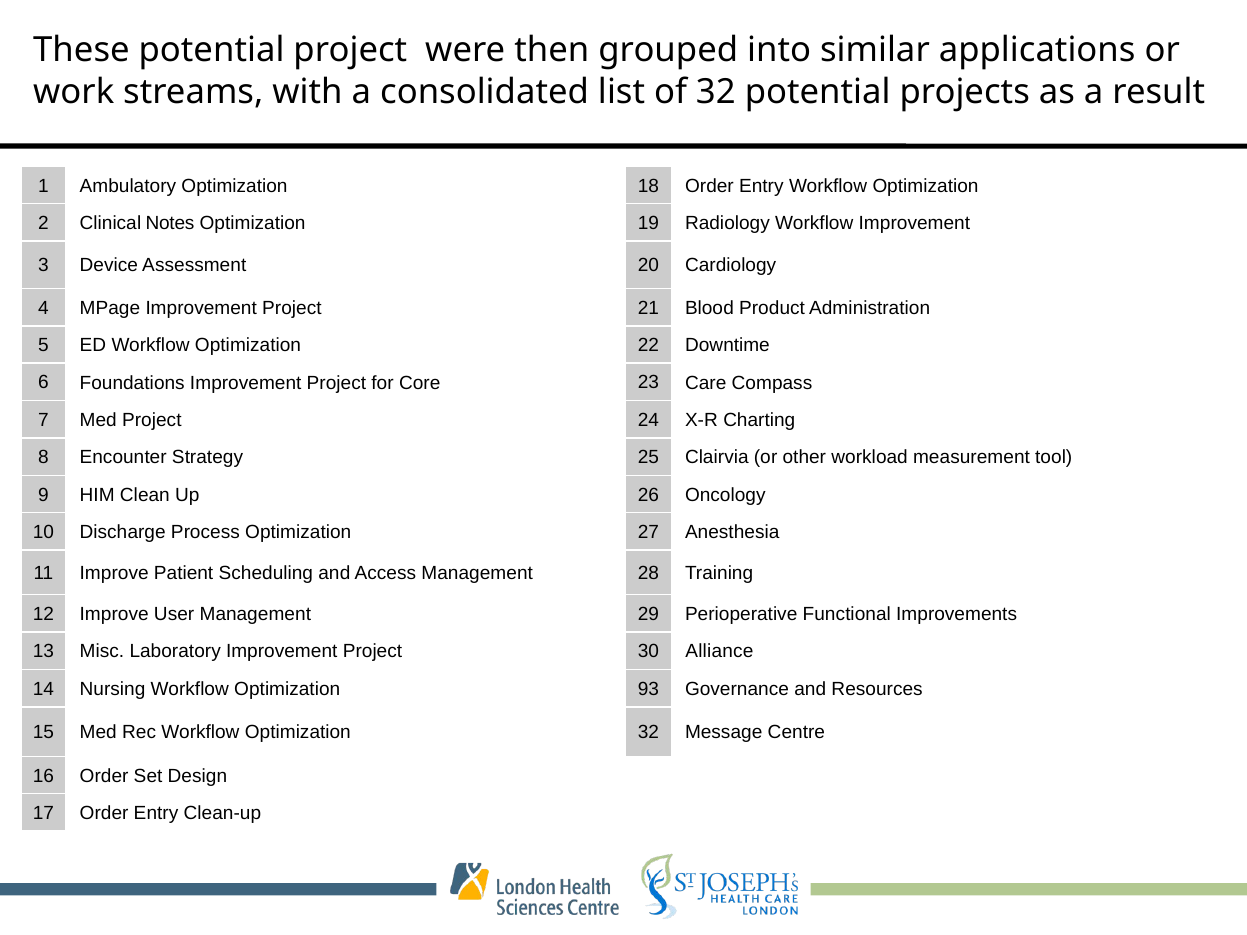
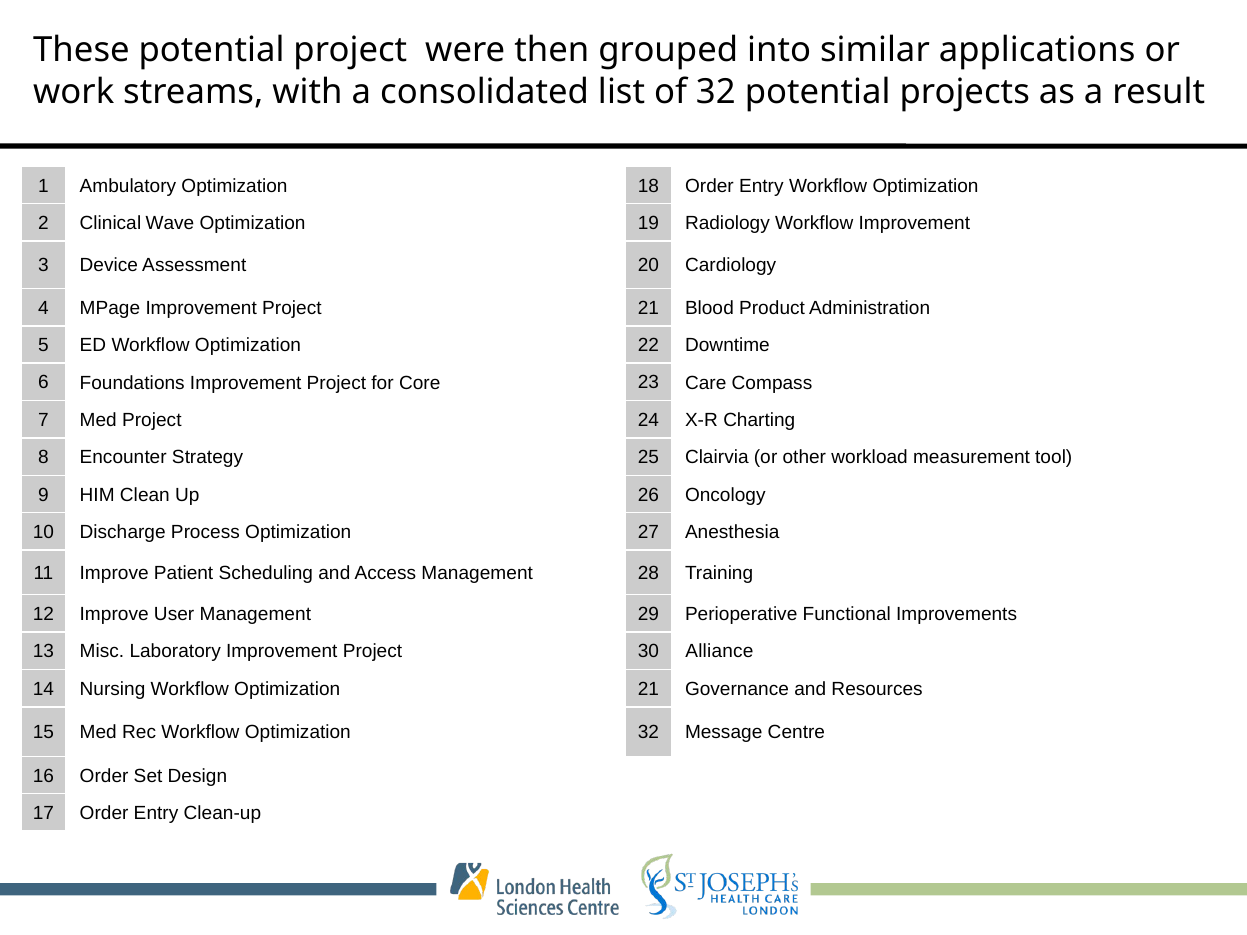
Notes: Notes -> Wave (170, 223)
Optimization 93: 93 -> 21 (648, 689)
